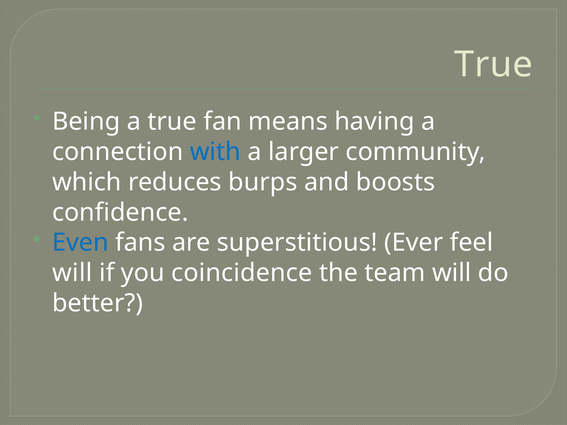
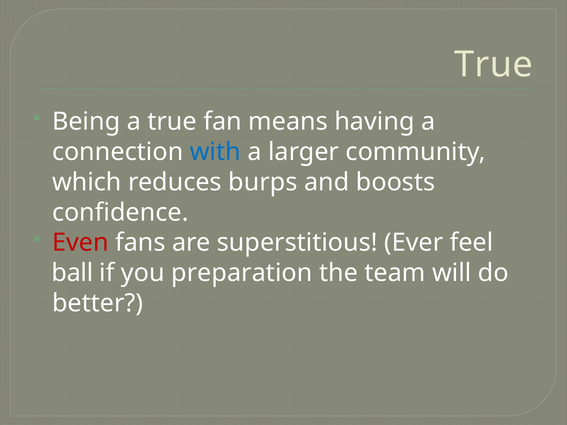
Even colour: blue -> red (80, 243)
will: will -> ball (72, 273)
coincidence: coincidence -> preparation (242, 273)
